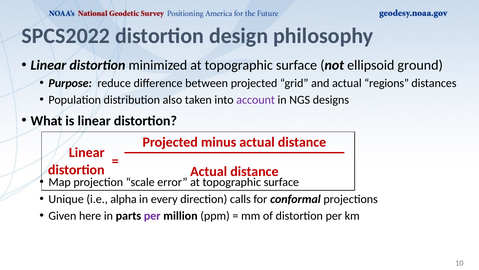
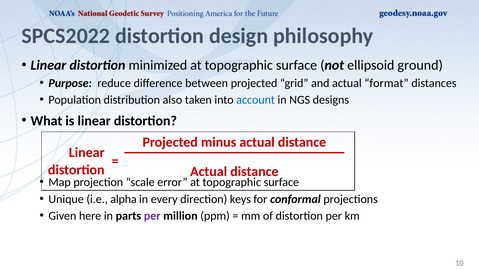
regions: regions -> format (386, 83)
account colour: purple -> blue (256, 100)
calls: calls -> keys (240, 199)
